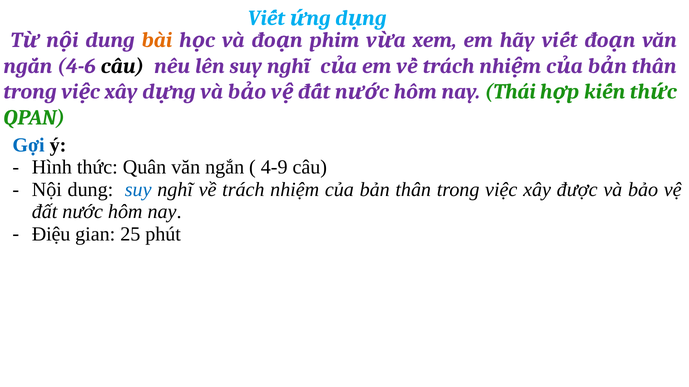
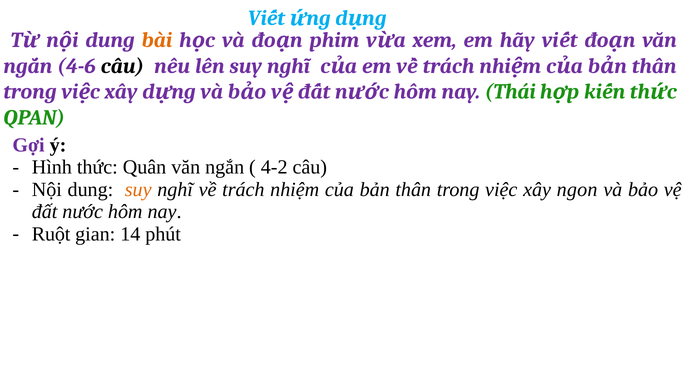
Gợi colour: blue -> purple (29, 145)
4-9: 4-9 -> 4-2 (274, 168)
suy colour: blue -> orange (138, 190)
được: được -> ngon (577, 190)
Điệu: Điệu -> Ruột (51, 234)
25: 25 -> 14 (130, 234)
